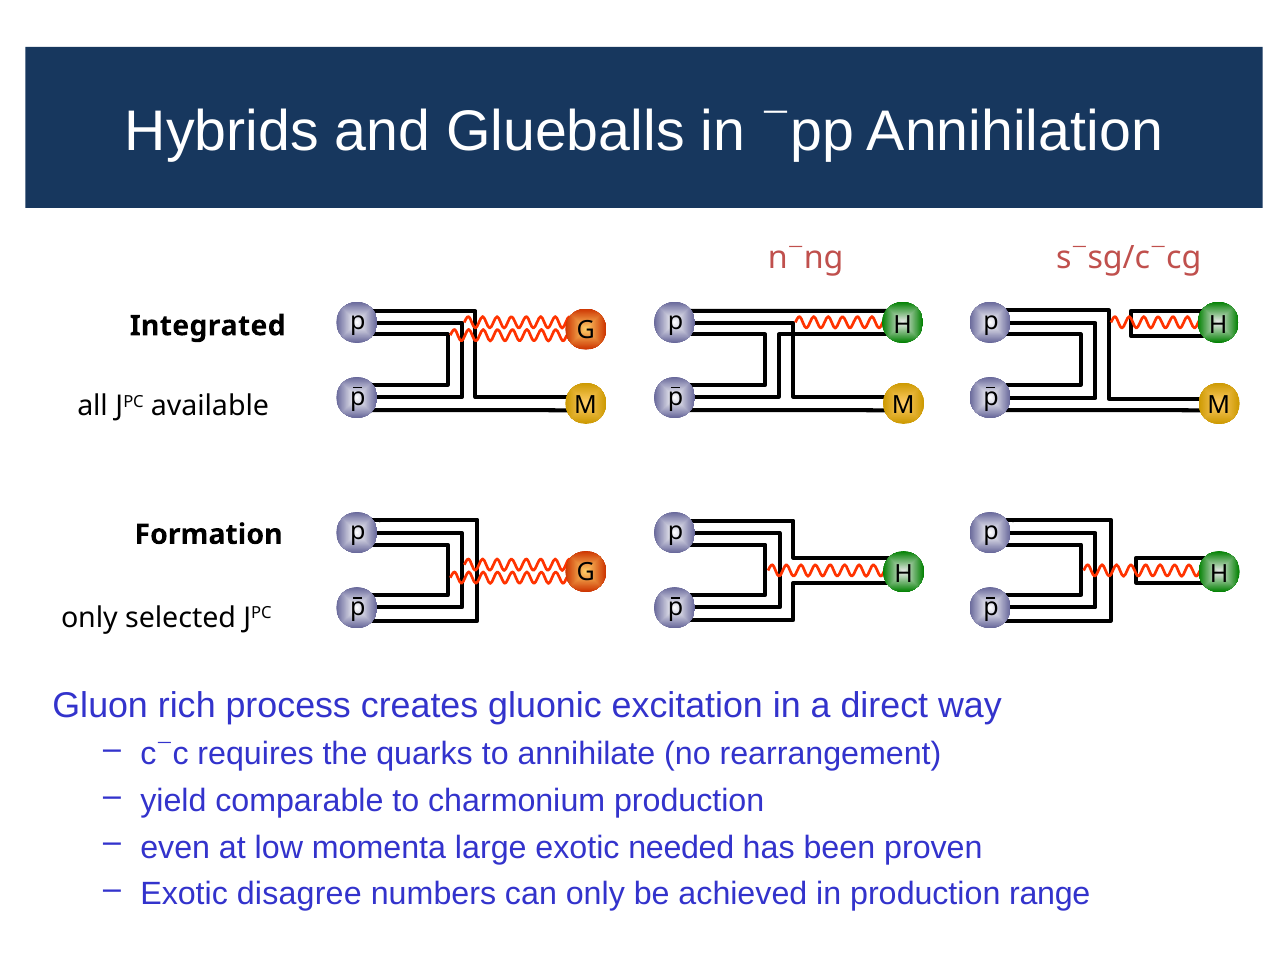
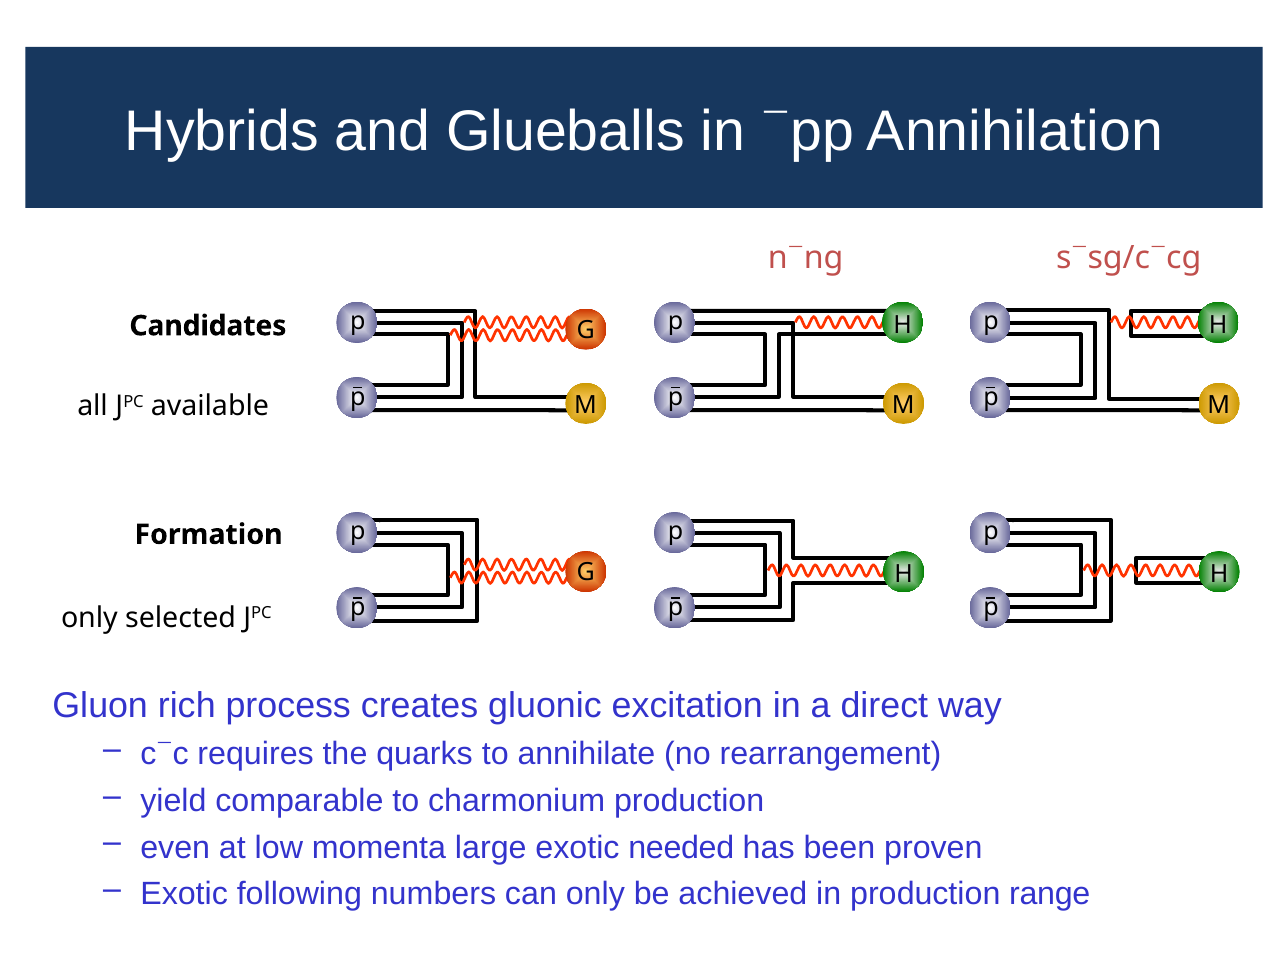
Integrated: Integrated -> Candidates (208, 326)
disagree: disagree -> following (299, 894)
